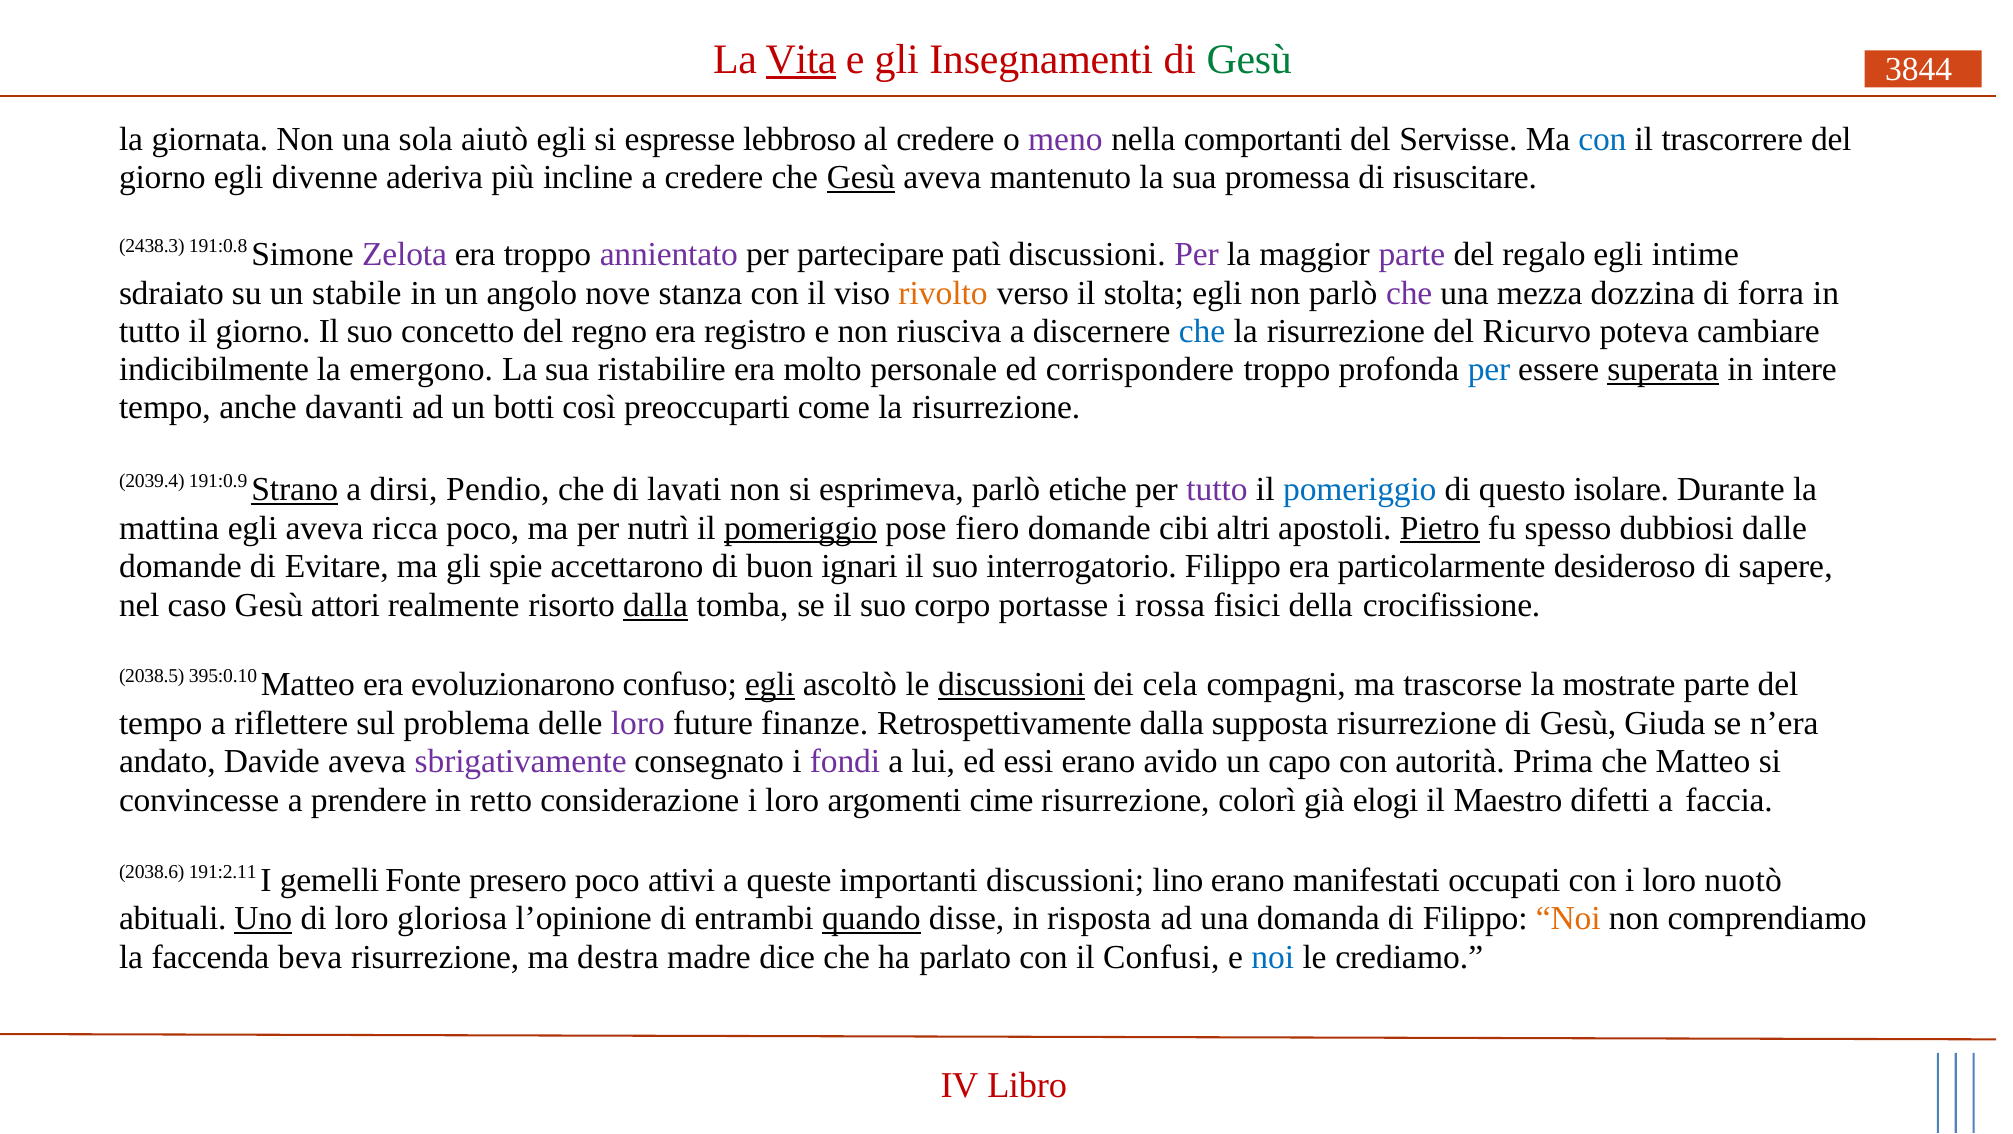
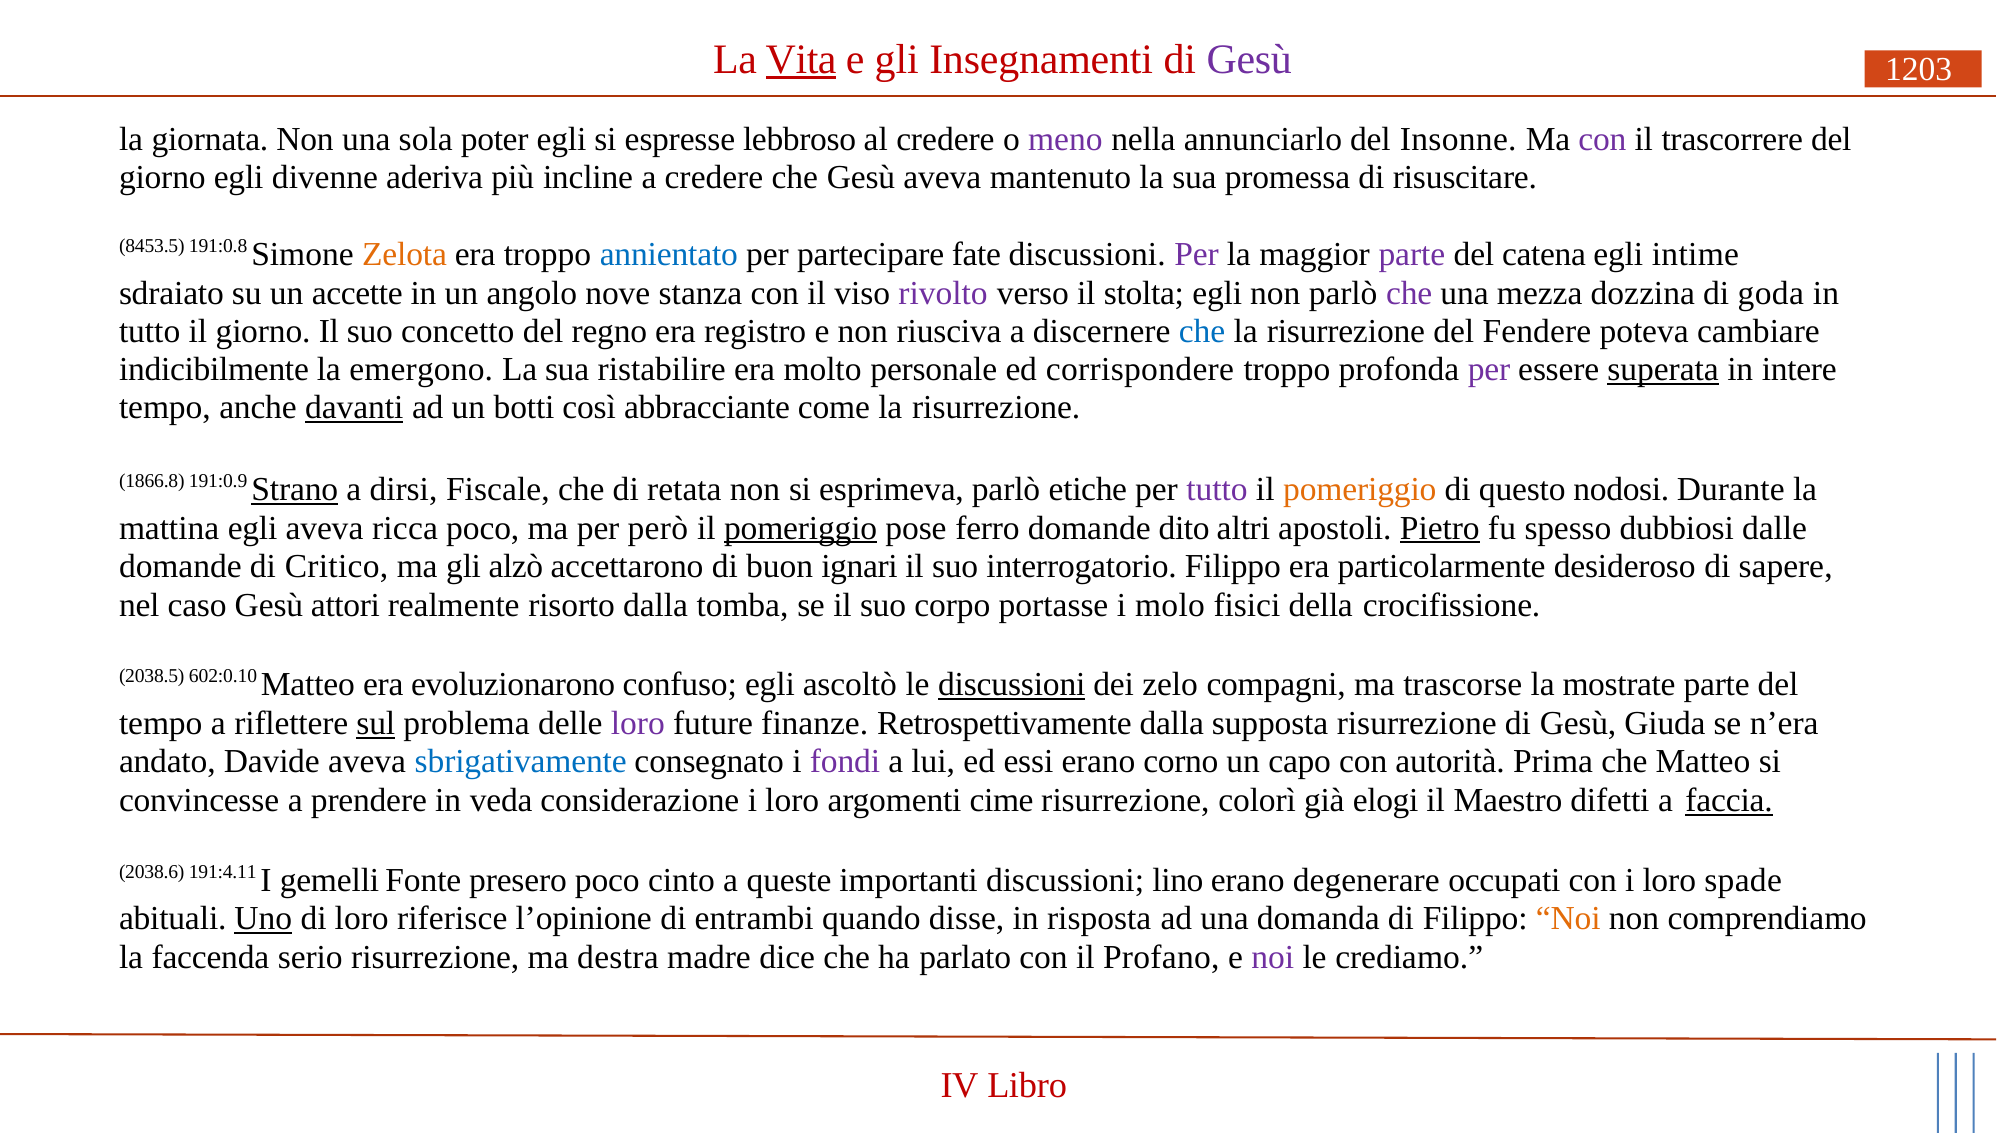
Gesù colour: green -> purple (1249, 59)
3844: 3844 -> 1203 (1919, 69)
aiutò: aiutò -> poter (495, 139)
comportanti: comportanti -> annunciarlo (1263, 139)
Servisse: Servisse -> Insonne (1458, 139)
con colour: blue -> purple (1602, 139)
Gesù underline: present -> none (861, 178)
2438.3: 2438.3 -> 8453.5 (152, 246)
Zelota colour: purple -> orange (405, 255)
annientato colour: purple -> blue (669, 255)
patì: patì -> fate (976, 255)
regalo: regalo -> catena (1544, 255)
stabile: stabile -> accette (357, 293)
rivolto colour: orange -> purple (943, 293)
forra: forra -> goda (1771, 293)
Ricurvo: Ricurvo -> Fendere (1537, 331)
per colour: blue -> purple (1489, 369)
davanti underline: none -> present (354, 408)
preoccuparti: preoccuparti -> abbracciante (707, 408)
2039.4: 2039.4 -> 1866.8 (152, 481)
Pendio: Pendio -> Fiscale (498, 489)
lavati: lavati -> retata (684, 489)
pomeriggio colour: blue -> orange (1360, 489)
isolare: isolare -> nodosi (1621, 489)
nutrì: nutrì -> però (658, 528)
fiero: fiero -> ferro (987, 528)
cibi: cibi -> dito (1184, 528)
Evitare: Evitare -> Critico (337, 567)
spie: spie -> alzò (516, 567)
dalla underline: present -> none (656, 605)
rossa: rossa -> molo (1170, 605)
395:0.10: 395:0.10 -> 602:0.10 (223, 676)
egli underline: present -> none (770, 684)
cela: cela -> zelo (1170, 684)
sul underline: none -> present (376, 723)
sbrigativamente colour: purple -> blue (521, 762)
avido: avido -> corno (1181, 762)
retto: retto -> veda (501, 800)
faccia underline: none -> present (1729, 800)
191:2.11: 191:2.11 -> 191:4.11 (223, 872)
attivi: attivi -> cinto (681, 880)
manifestati: manifestati -> degenerare (1366, 880)
nuotò: nuotò -> spade (1743, 880)
gloriosa: gloriosa -> riferisce (452, 918)
quando underline: present -> none (871, 918)
beva: beva -> serio (310, 957)
Confusi: Confusi -> Profano (1161, 957)
noi colour: blue -> purple (1273, 957)
